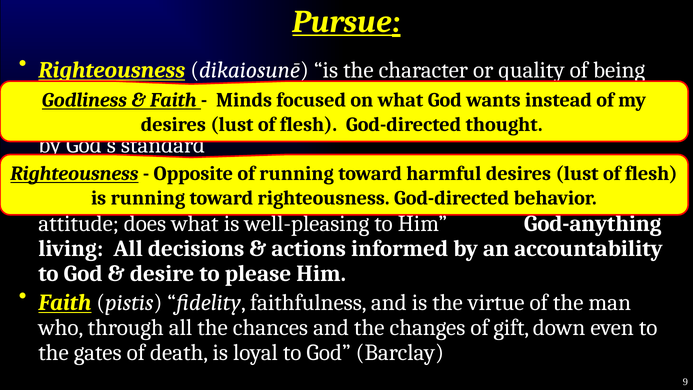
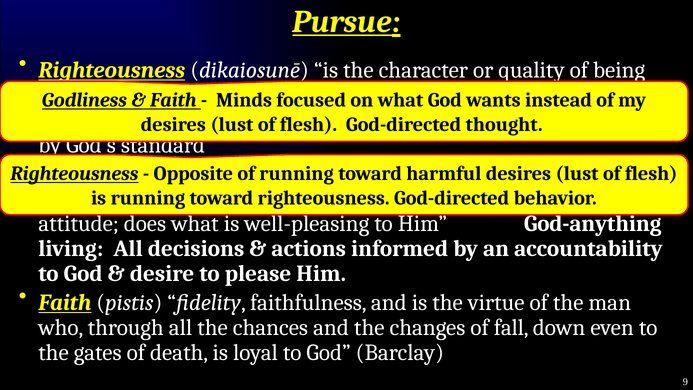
gift: gift -> fall (511, 327)
